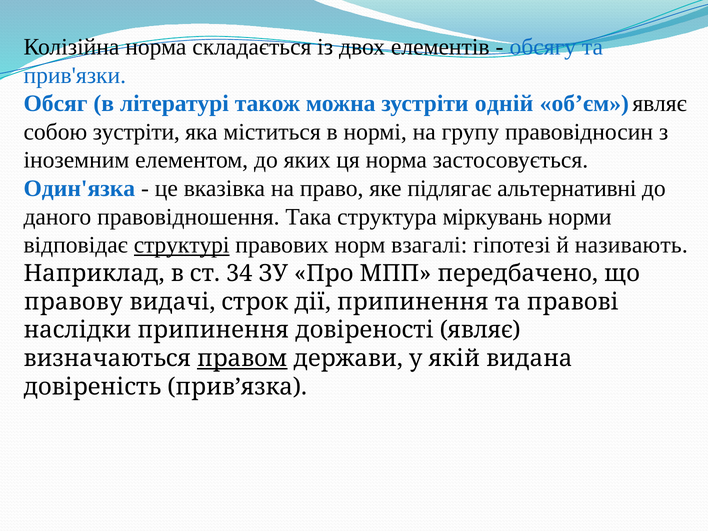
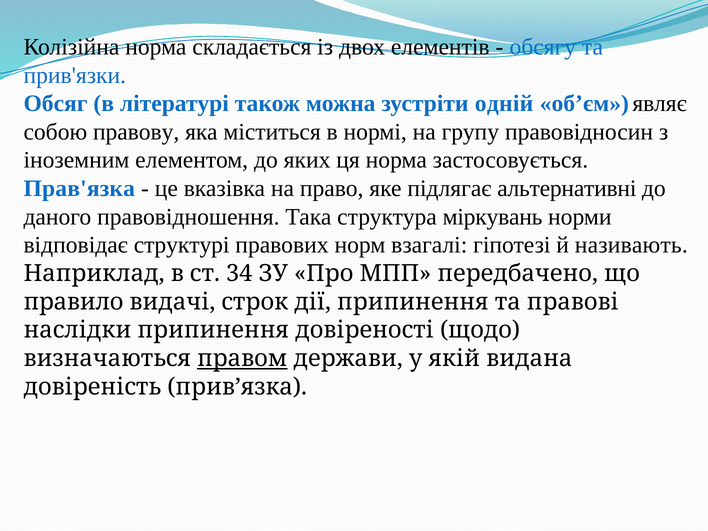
собою зустріти: зустріти -> правову (136, 132)
Один'язка: Один'язка -> Прав'язка (79, 189)
структурі underline: present -> none (182, 245)
правову: правову -> правило (74, 302)
довіреності являє: являє -> щодо (480, 330)
